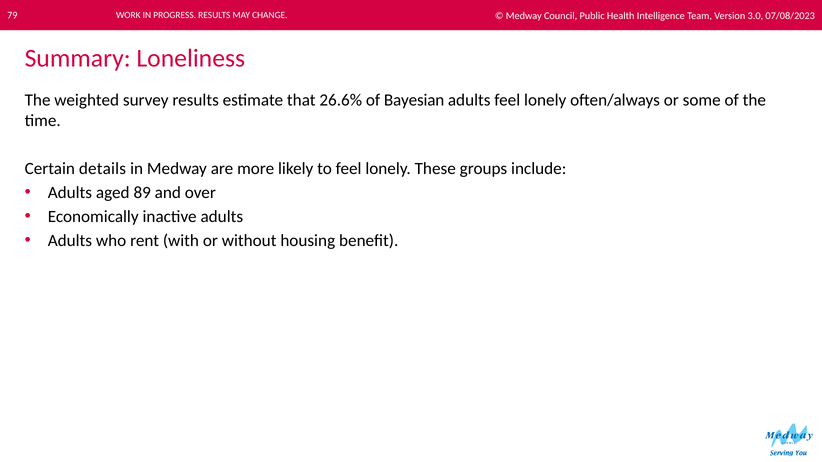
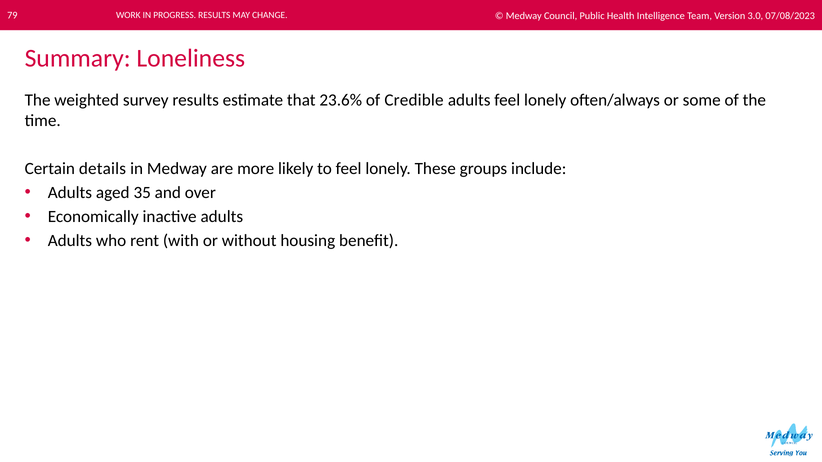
26.6%: 26.6% -> 23.6% (341, 100)
Bayesian: Bayesian -> Credible (414, 100)
89: 89 -> 35 (142, 193)
